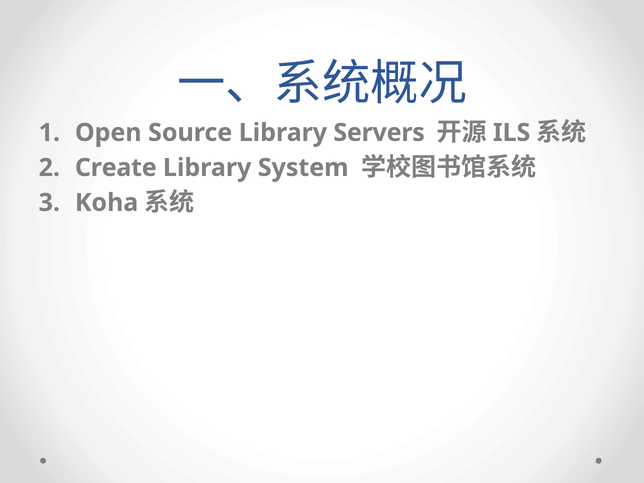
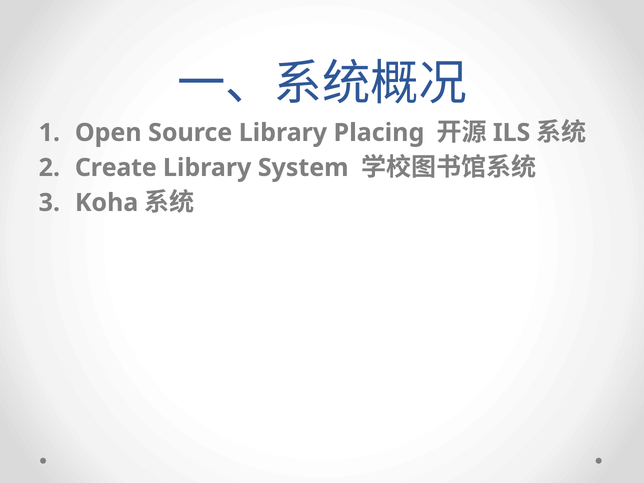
Servers: Servers -> Placing (379, 133)
